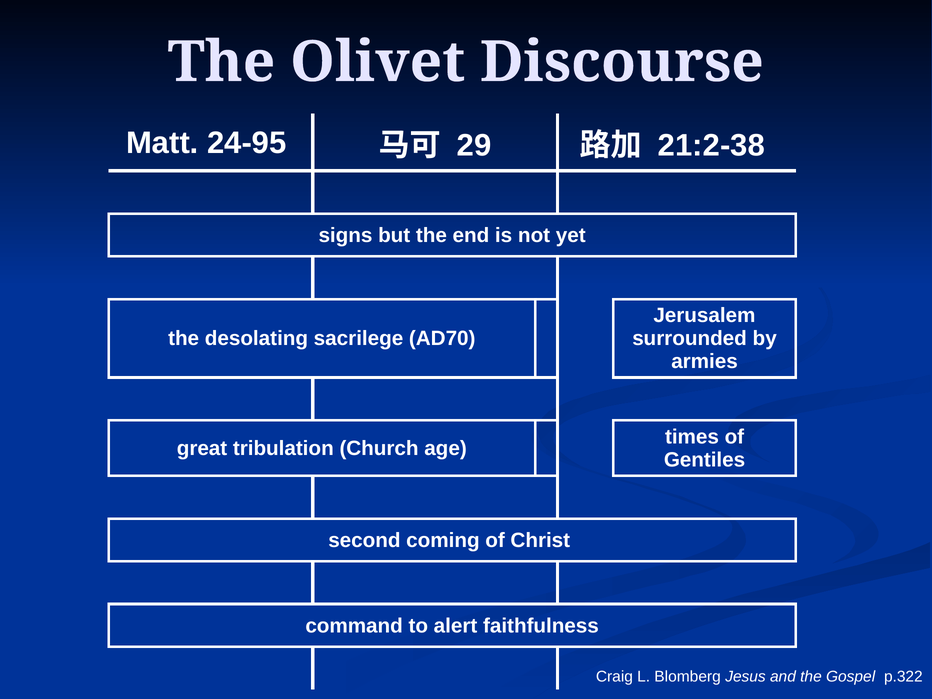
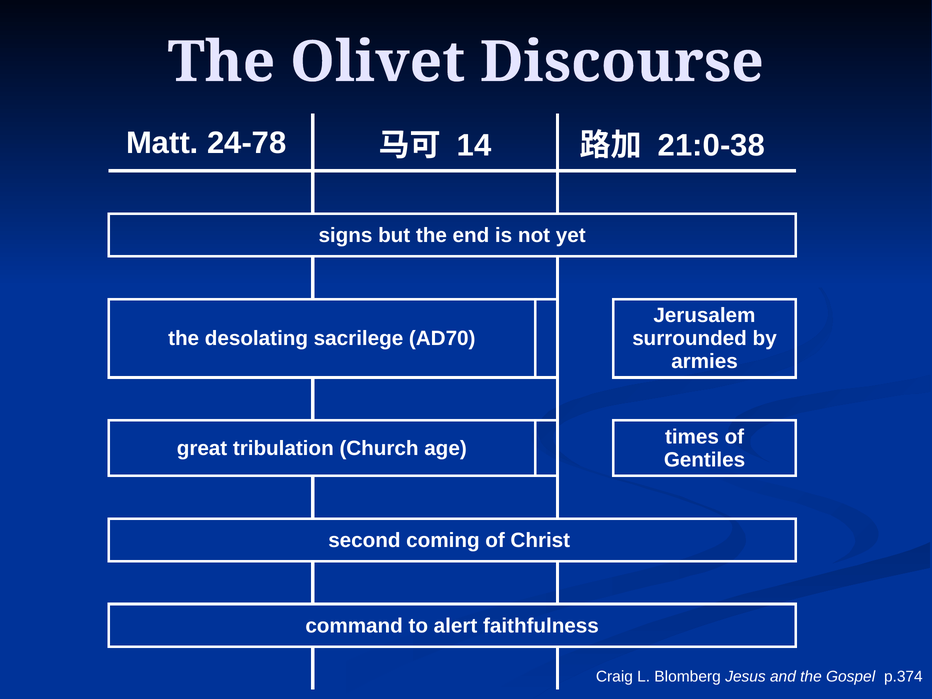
24-95: 24-95 -> 24-78 (247, 143)
29: 29 -> 14 (474, 146)
21:2-38: 21:2-38 -> 21:0-38 (711, 146)
p.322: p.322 -> p.374 (903, 677)
